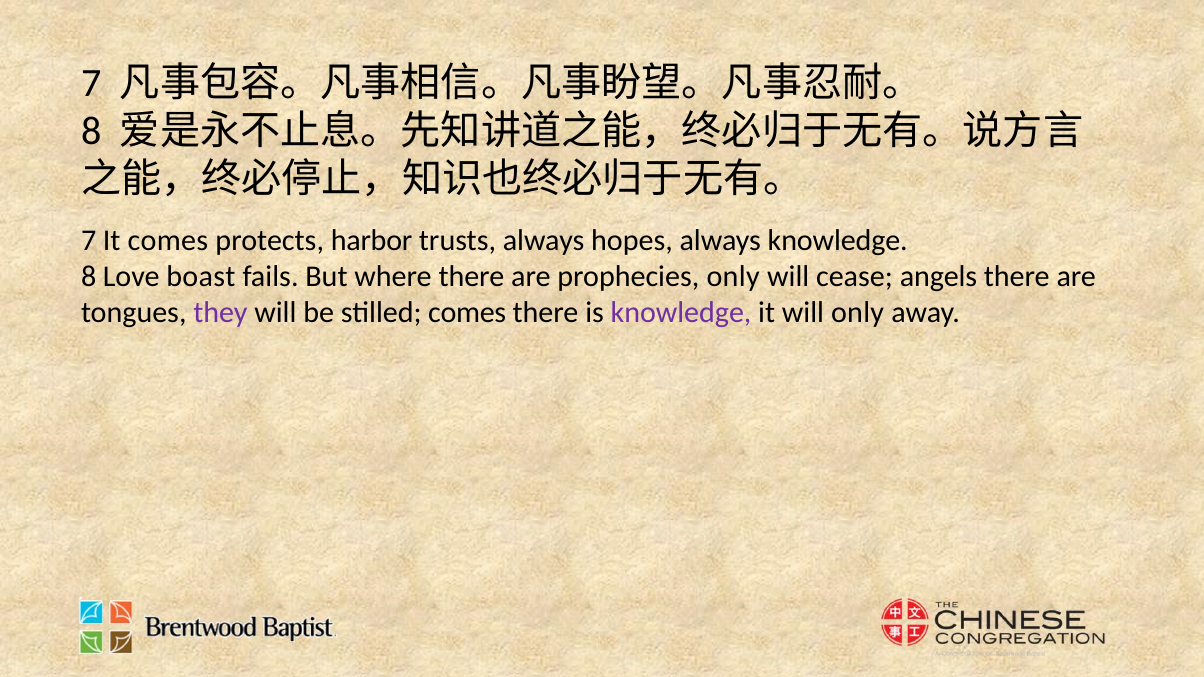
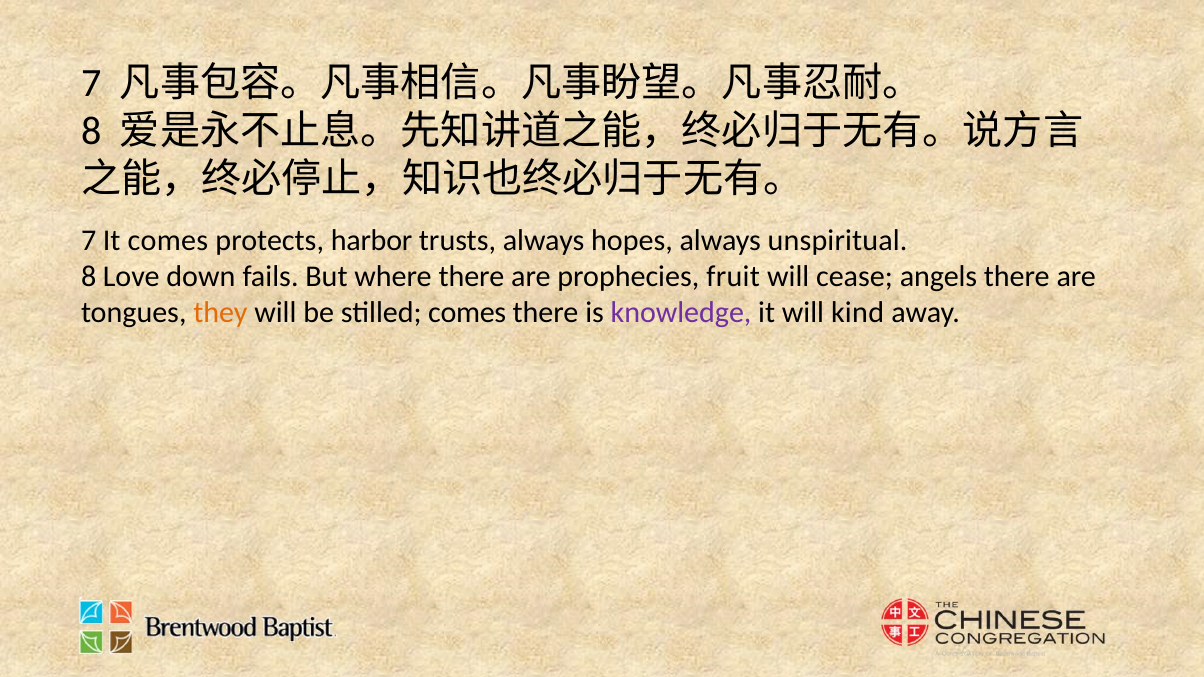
always knowledge: knowledge -> unspiritual (838, 241)
boast: boast -> down (201, 277)
prophecies only: only -> fruit (733, 277)
they colour: purple -> orange (220, 313)
will only: only -> kind (858, 313)
